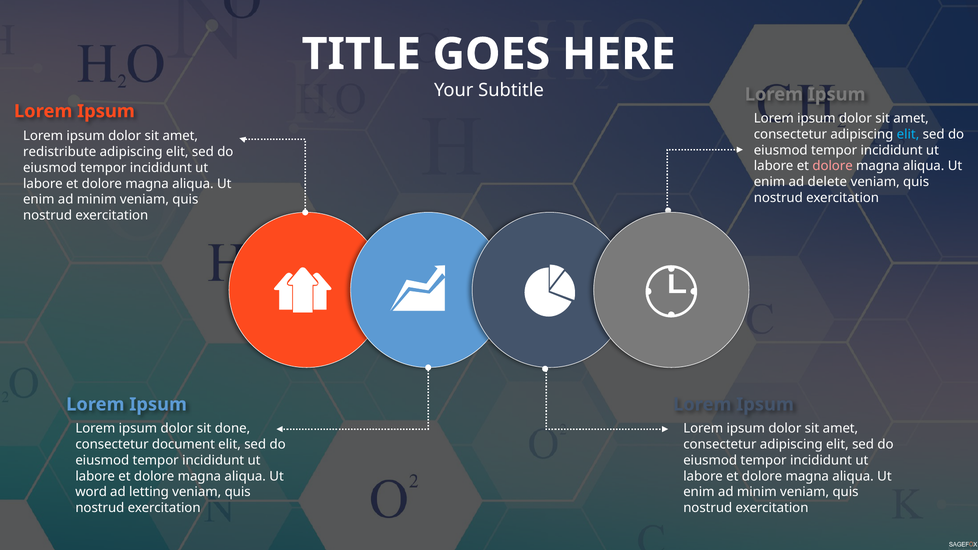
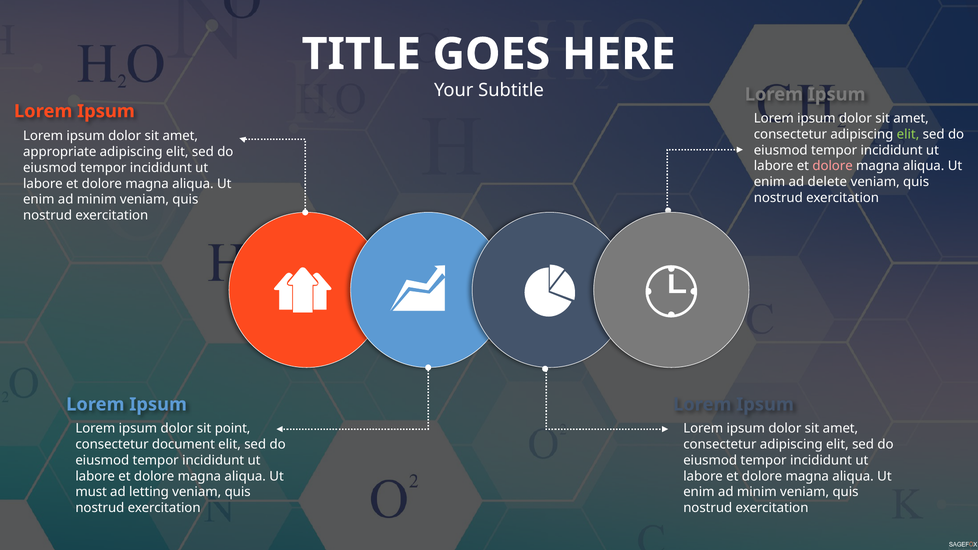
elit colour: light blue -> light green (908, 134)
redistribute: redistribute -> appropriate (60, 152)
done: done -> point (233, 429)
word: word -> must (91, 492)
